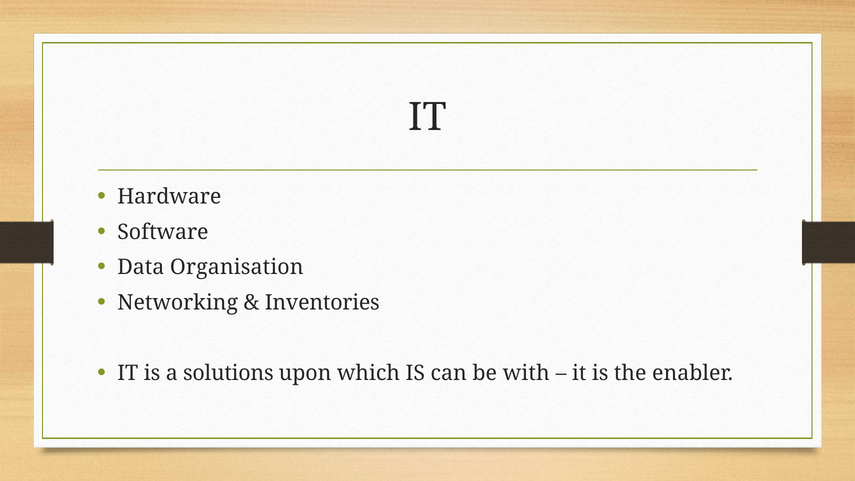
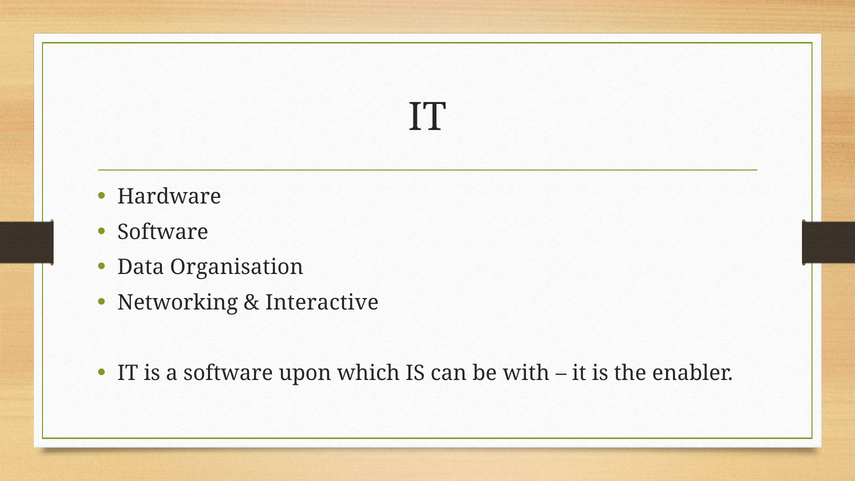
Inventories: Inventories -> Interactive (322, 303)
a solutions: solutions -> software (228, 373)
